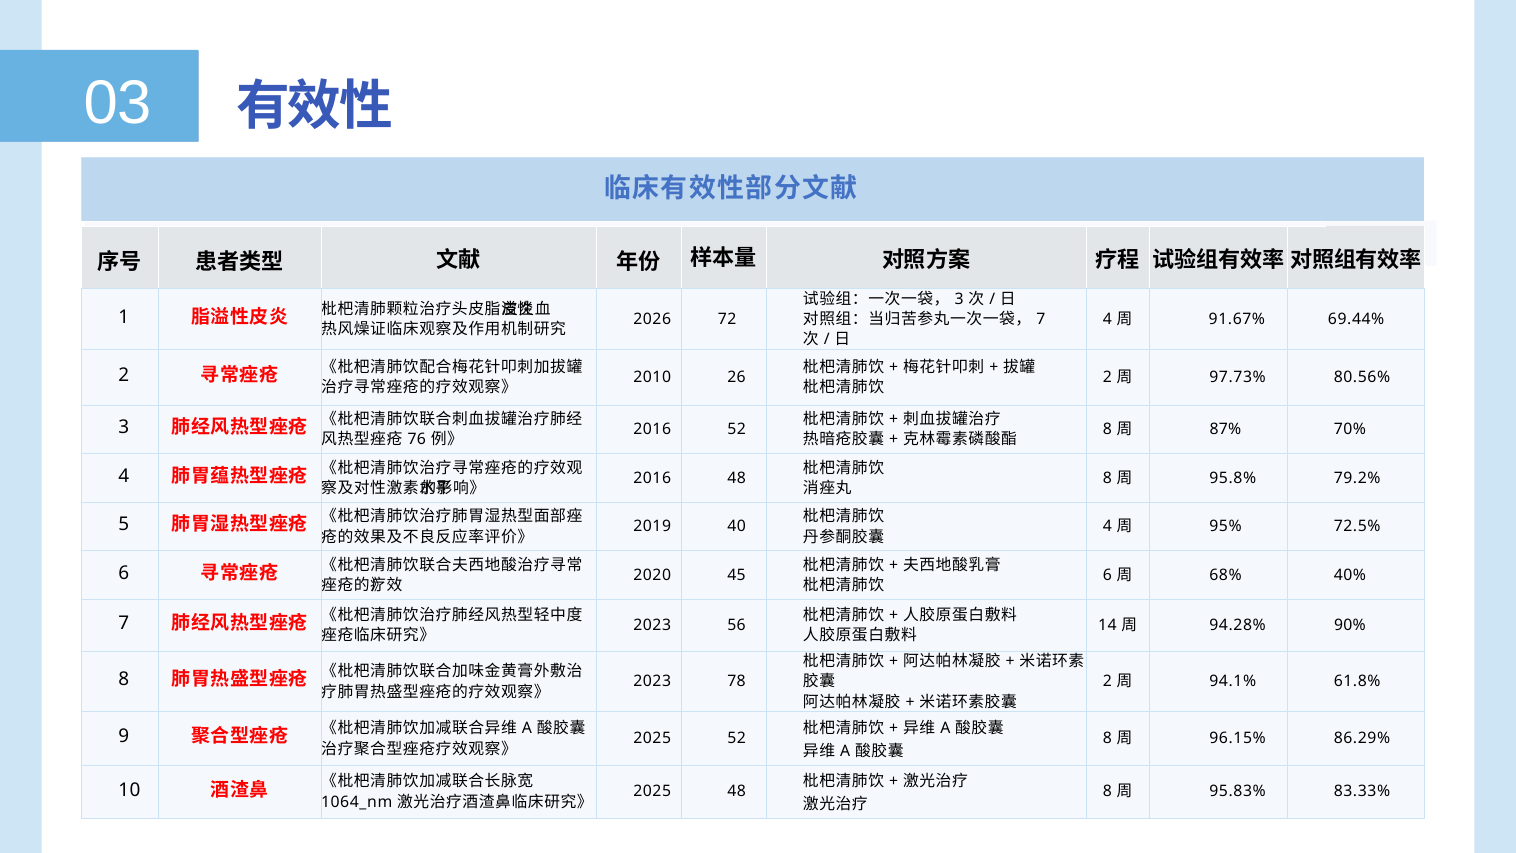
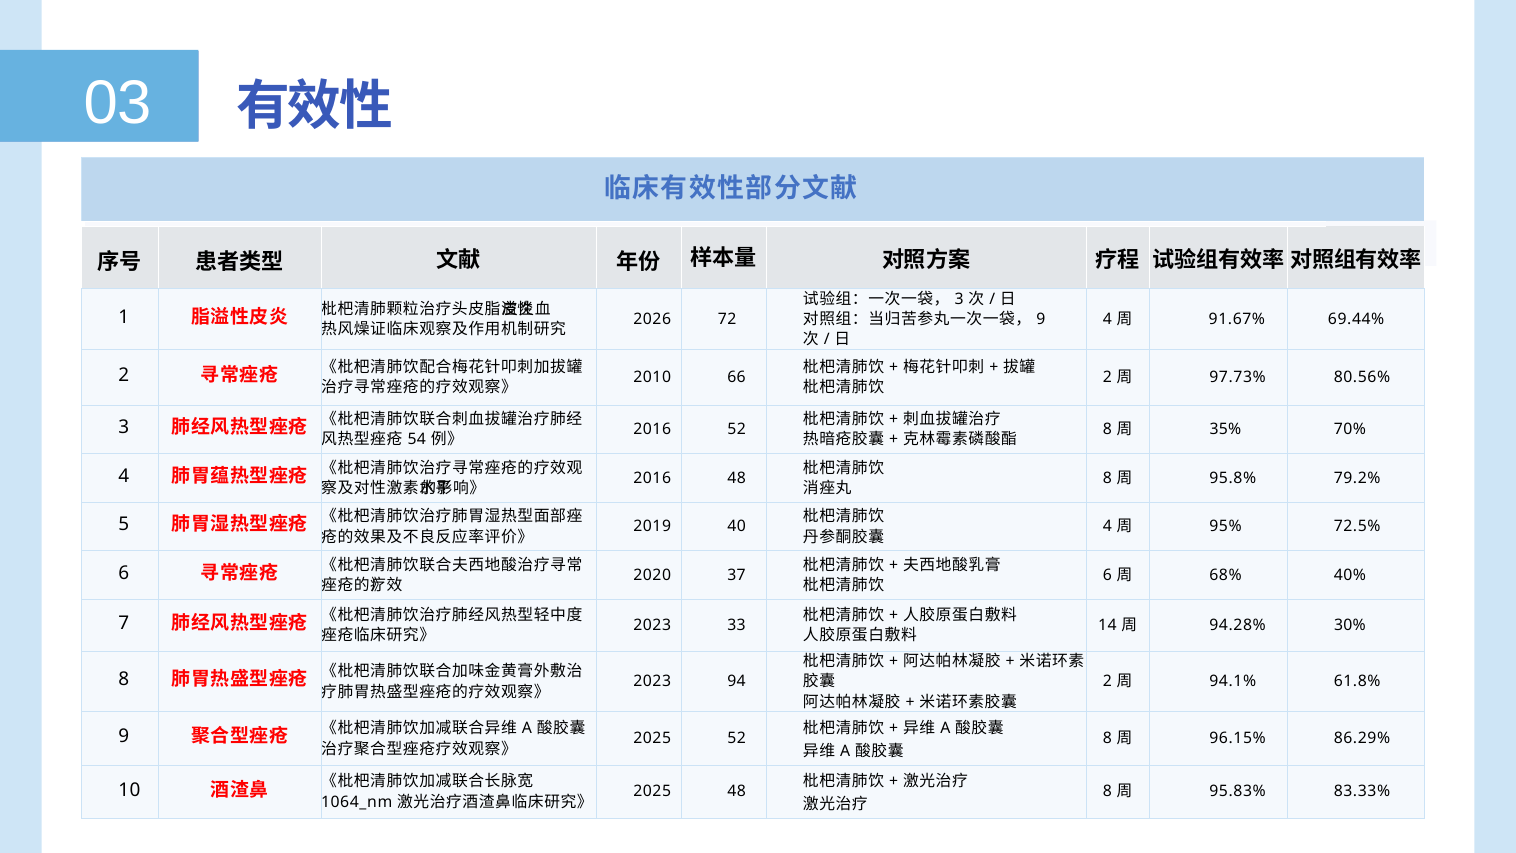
7: 7 -> 9 (1041, 319)
26: 26 -> 66 (737, 377)
87%: 87% -> 35% (1225, 429)
76: 76 -> 54 (417, 440)
45: 45 -> 37 (737, 575)
56: 56 -> 33 (737, 625)
90%: 90% -> 30% (1350, 625)
78: 78 -> 94 (737, 682)
